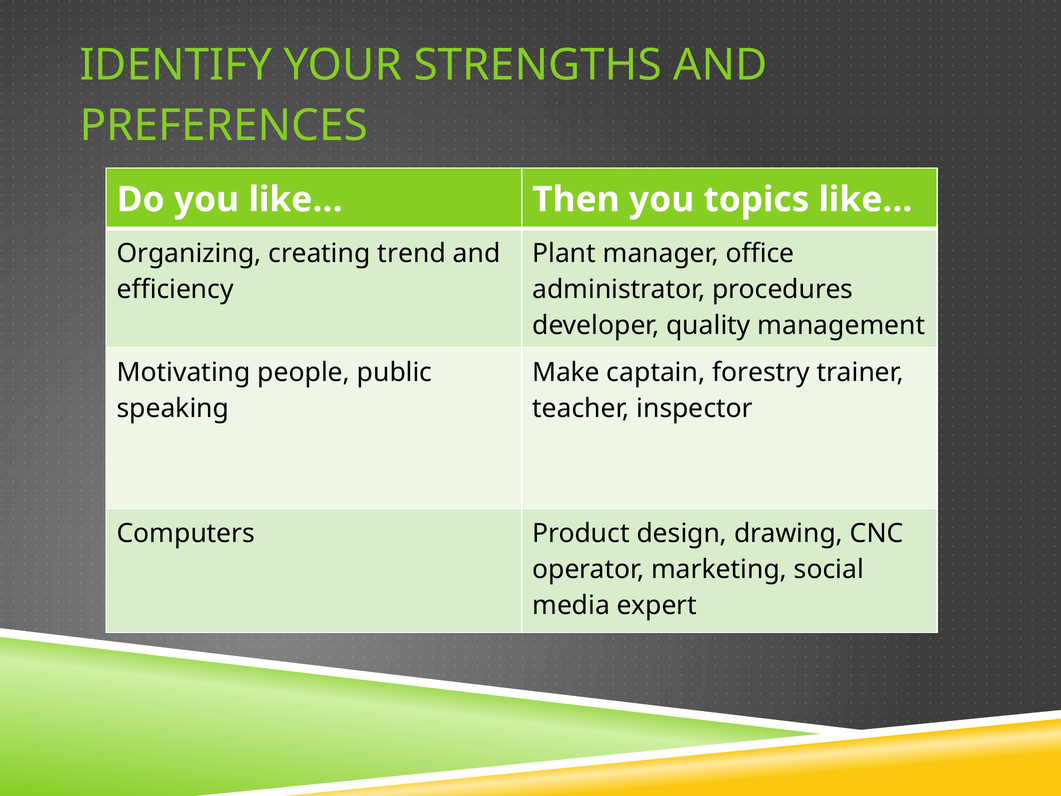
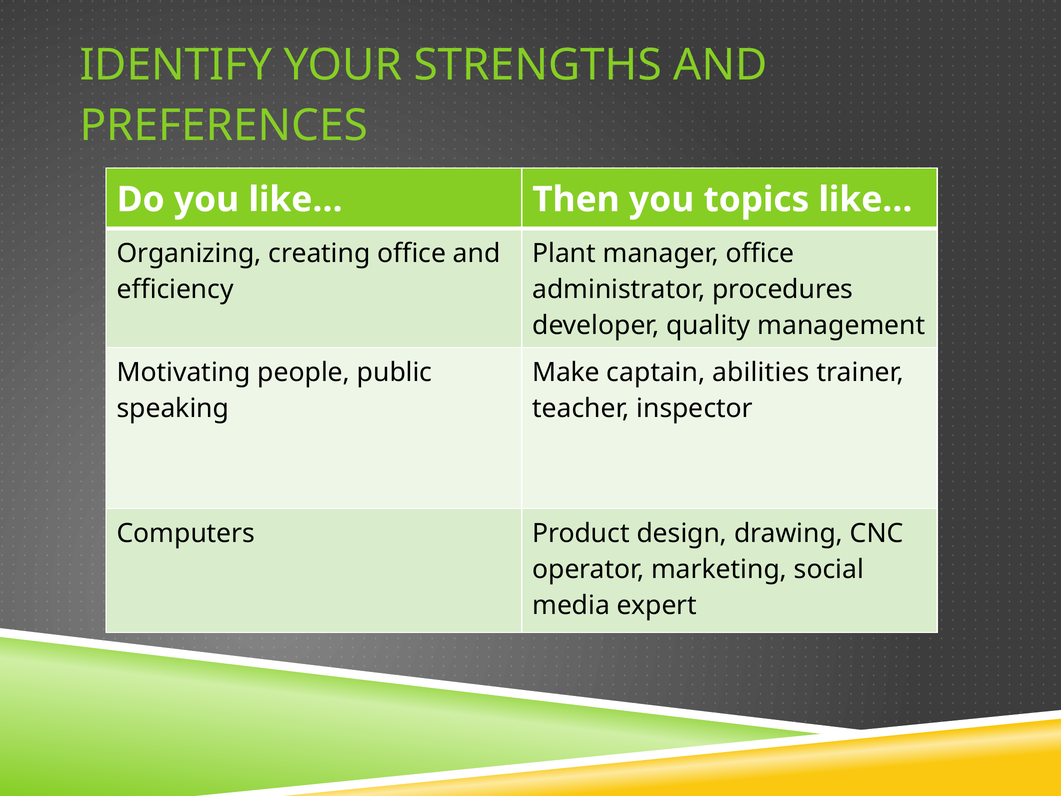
creating trend: trend -> office (412, 253)
forestry: forestry -> abilities (761, 372)
